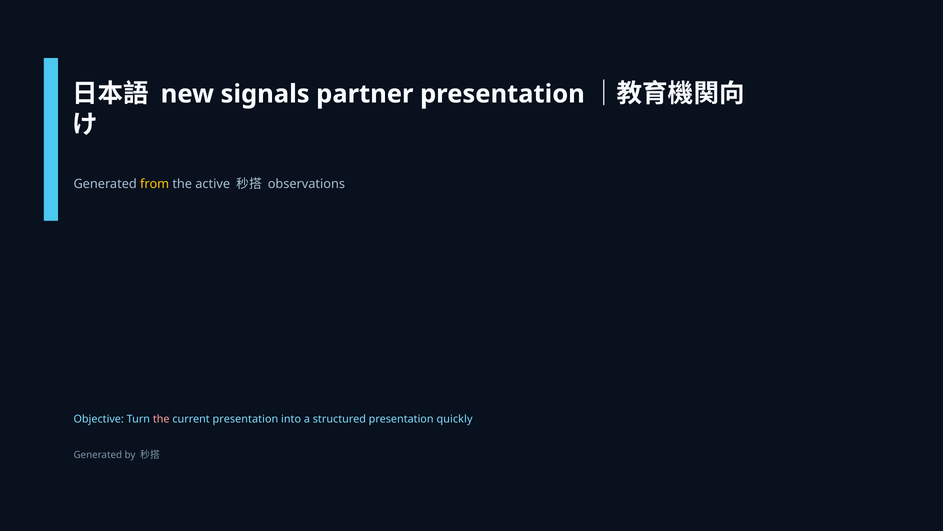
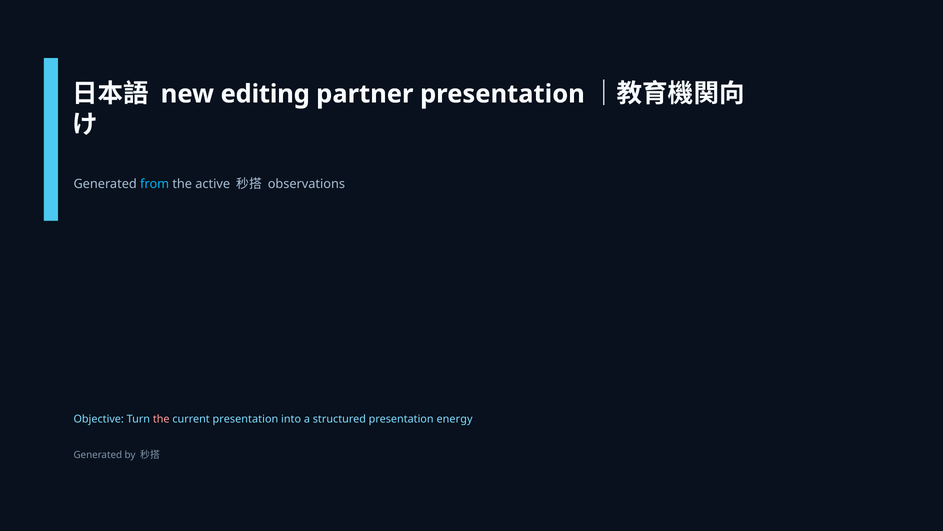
signals: signals -> editing (265, 94)
from colour: yellow -> light blue (155, 184)
quickly: quickly -> energy (455, 419)
